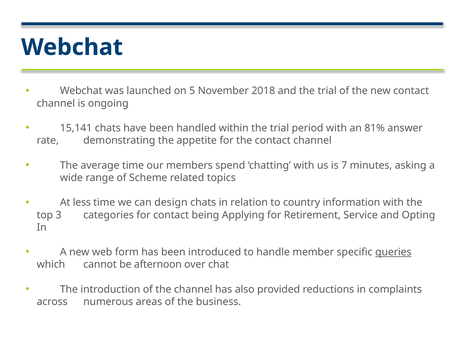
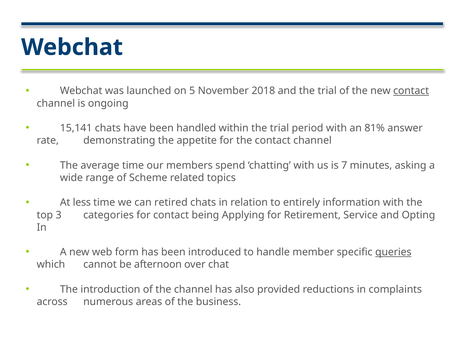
contact underline: none -> present (411, 91)
design: design -> retired (171, 203)
country: country -> entirely (302, 203)
